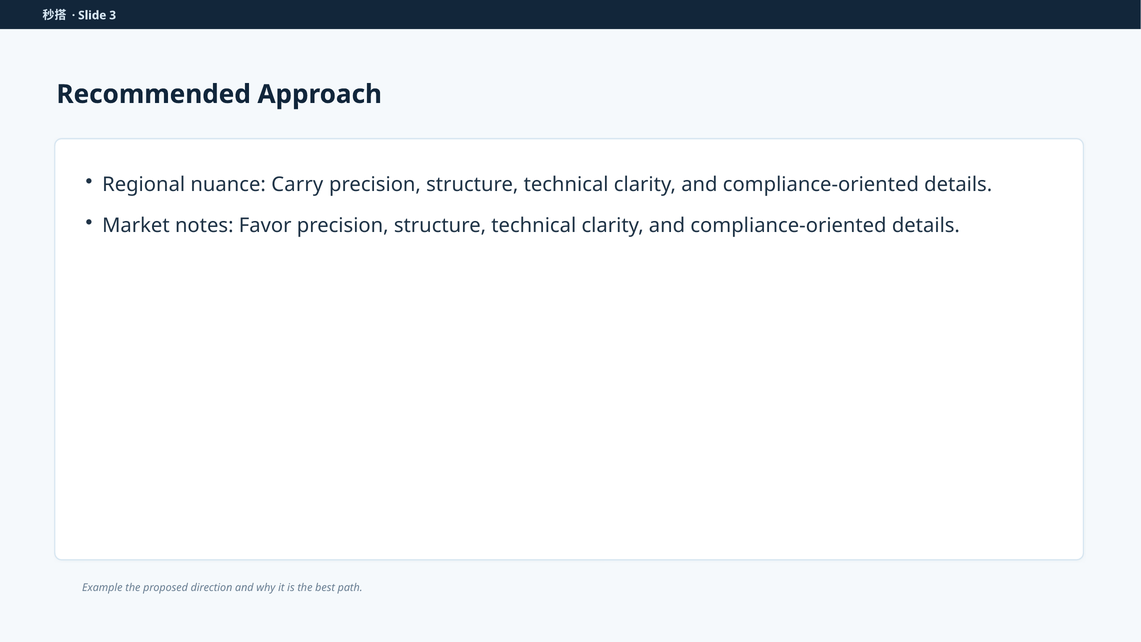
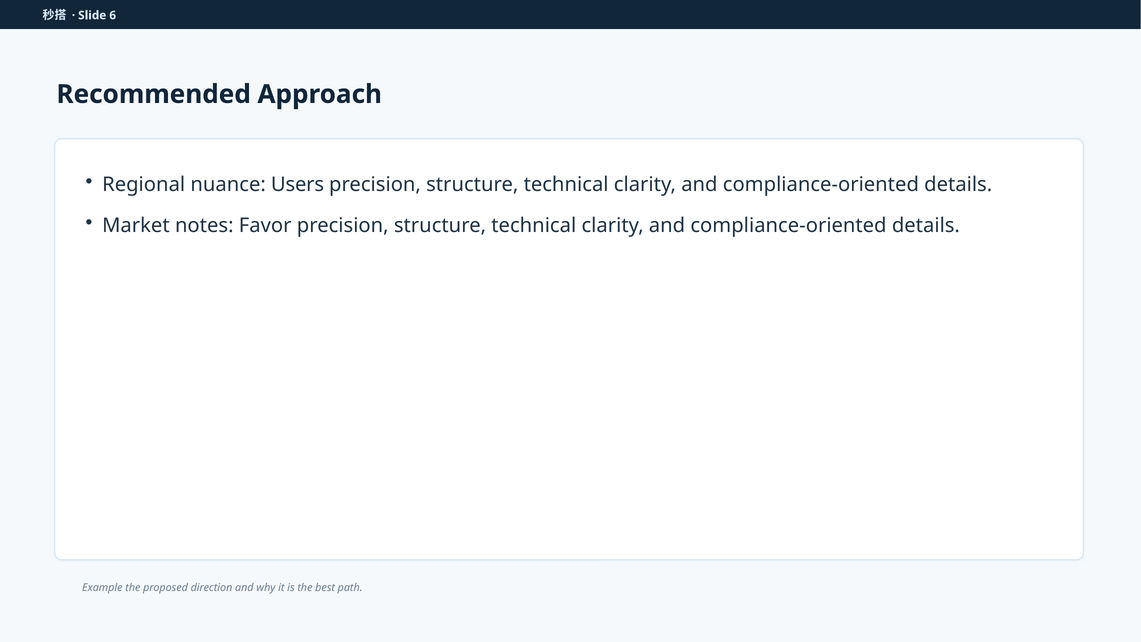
3: 3 -> 6 (113, 15)
Carry: Carry -> Users (298, 185)
